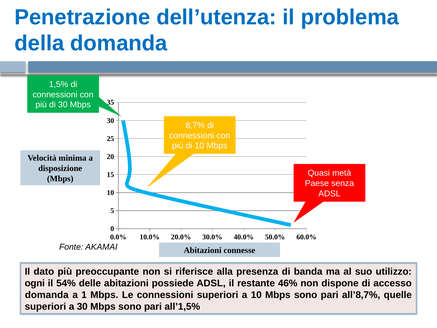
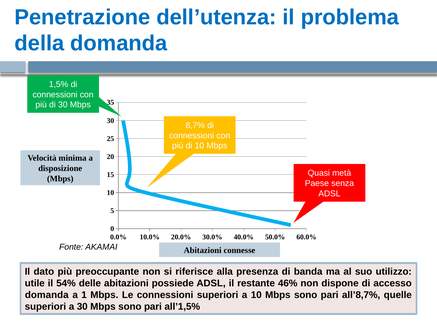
ogni: ogni -> utile (35, 283)
